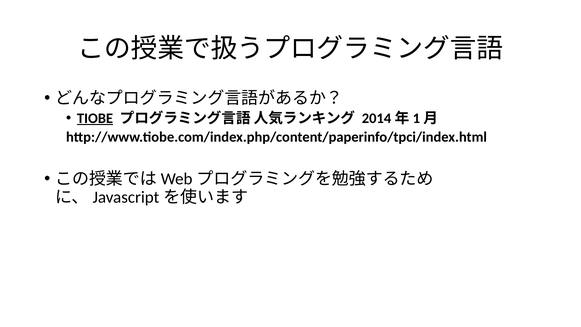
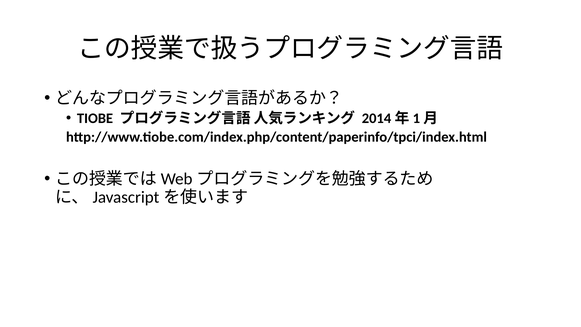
TIOBE underline: present -> none (95, 118)
